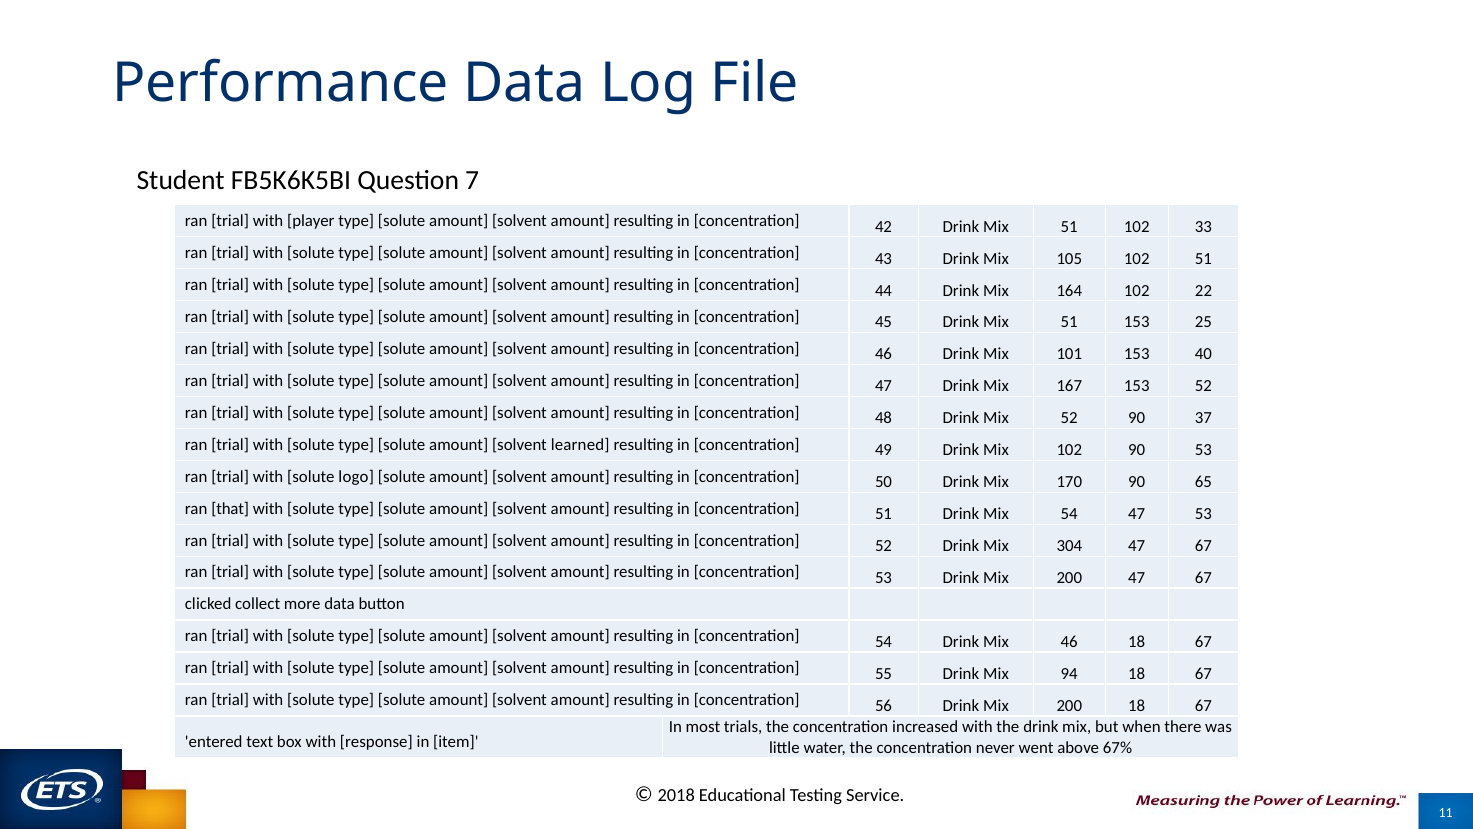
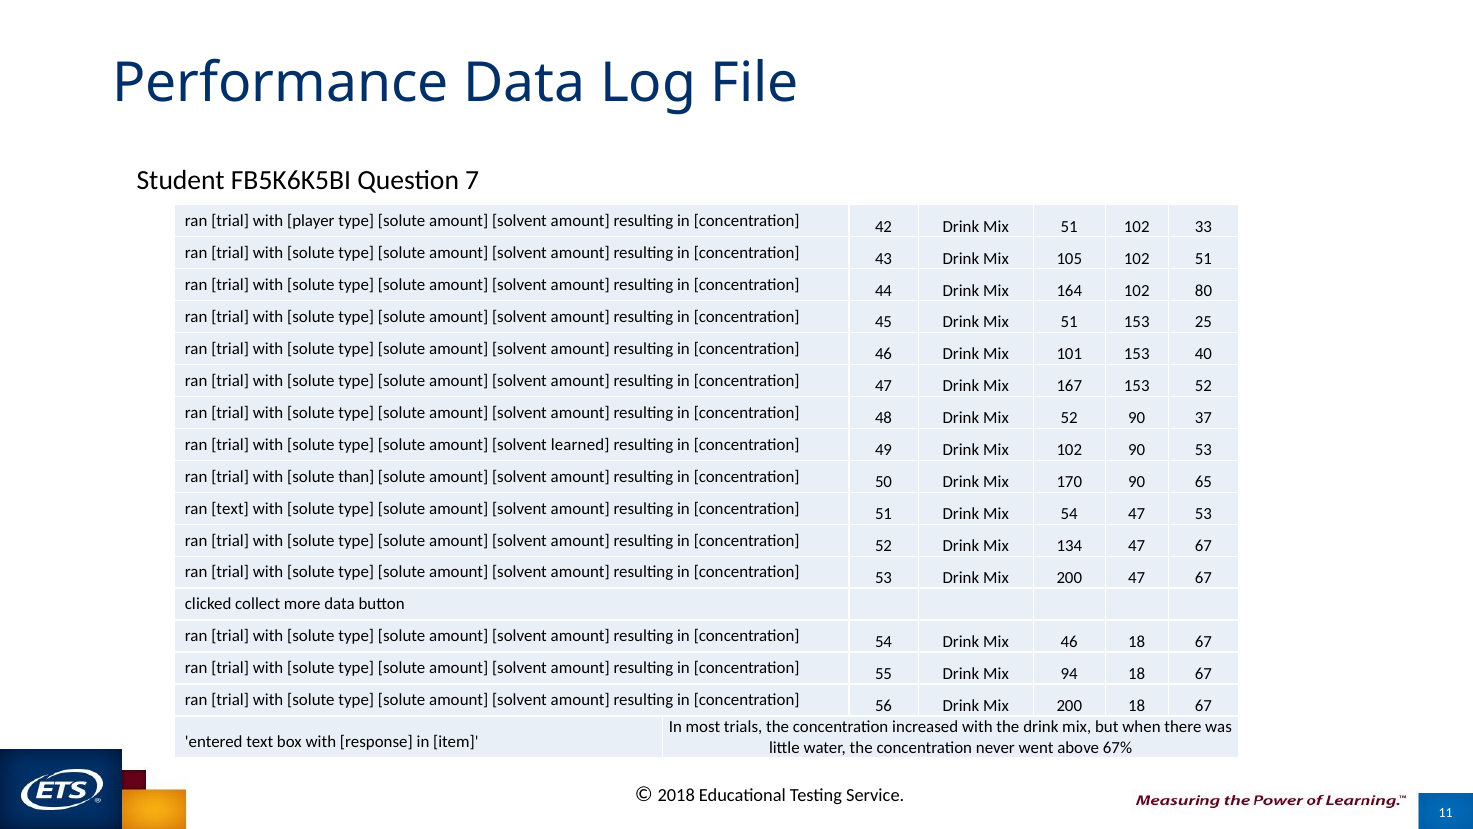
22: 22 -> 80 (1204, 290)
logo: logo -> than (356, 476)
ran that: that -> text (230, 508)
304: 304 -> 134 (1069, 546)
